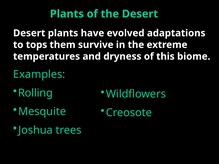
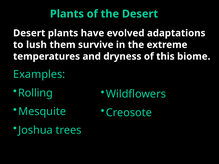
tops: tops -> lush (36, 45)
